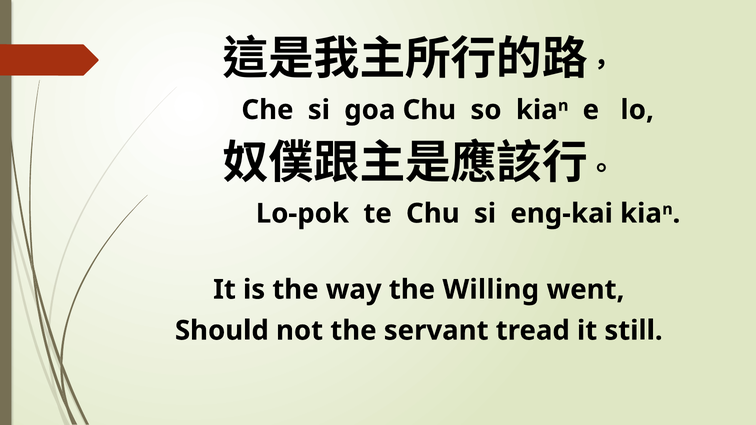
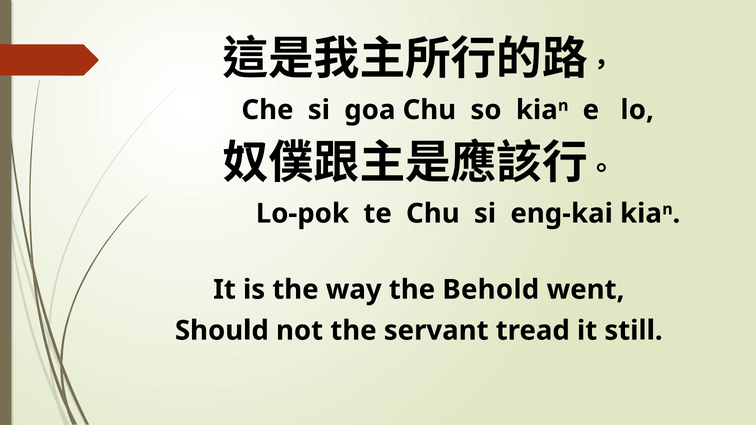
Willing: Willing -> Behold (491, 290)
